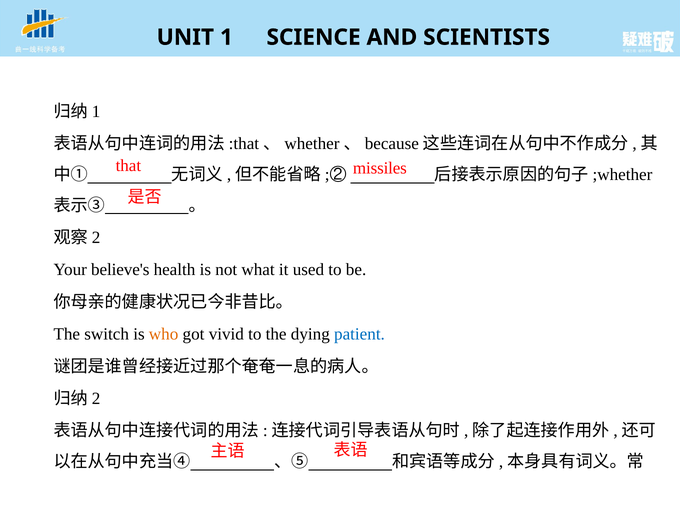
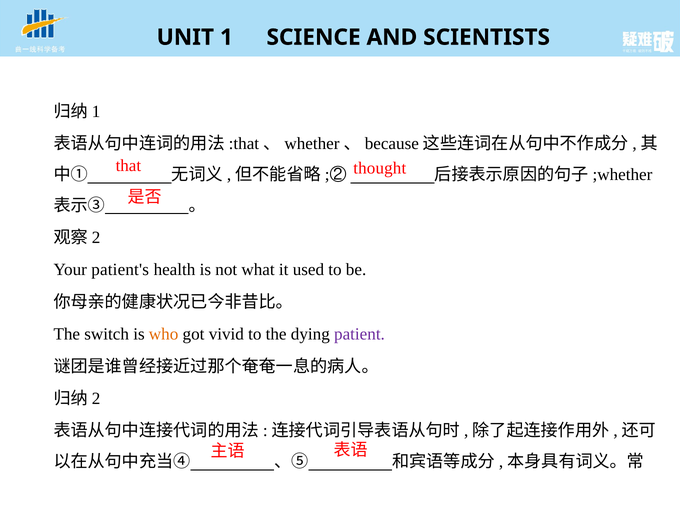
missiles: missiles -> thought (380, 168)
believe's: believe's -> patient's (120, 270)
patient colour: blue -> purple (359, 334)
